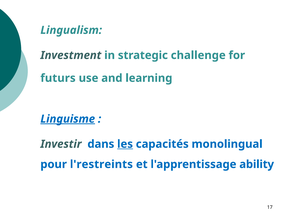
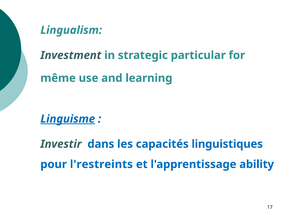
challenge: challenge -> particular (198, 55)
futurs: futurs -> même (58, 78)
les underline: present -> none (125, 144)
monolingual: monolingual -> linguistiques (227, 144)
